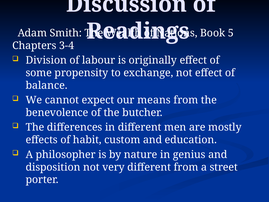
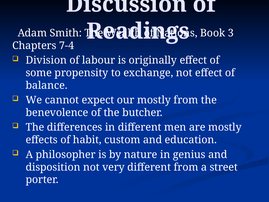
5: 5 -> 3 (231, 33)
3-4: 3-4 -> 7-4 (67, 46)
our means: means -> mostly (154, 100)
